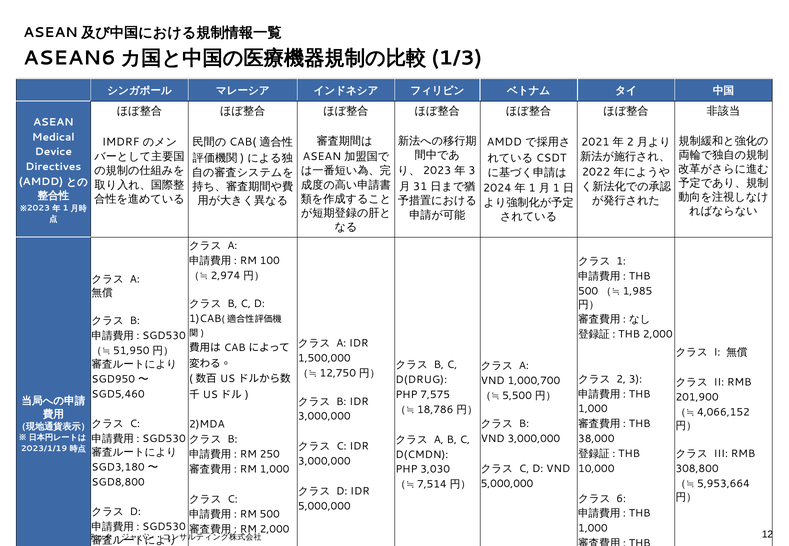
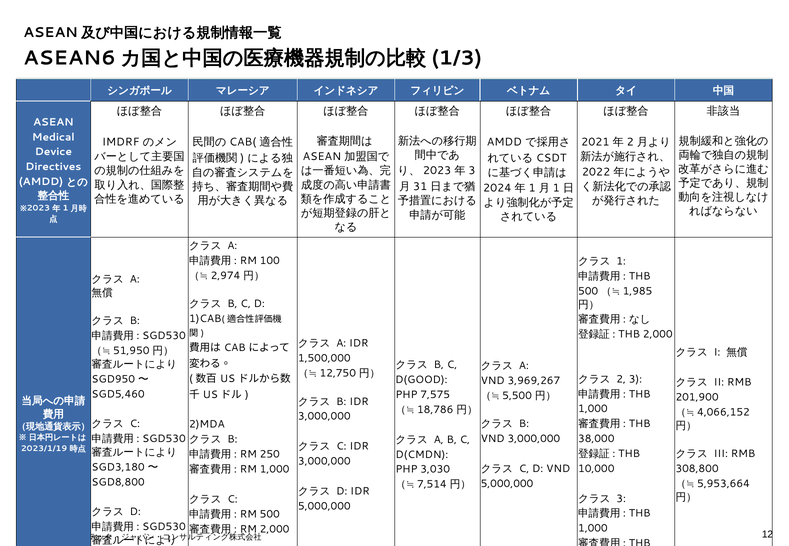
D(DRUG: D(DRUG -> D(GOOD (421, 380)
1,000,700: 1,000,700 -> 3,969,267 (534, 381)
6: 6 -> 3 (621, 499)
